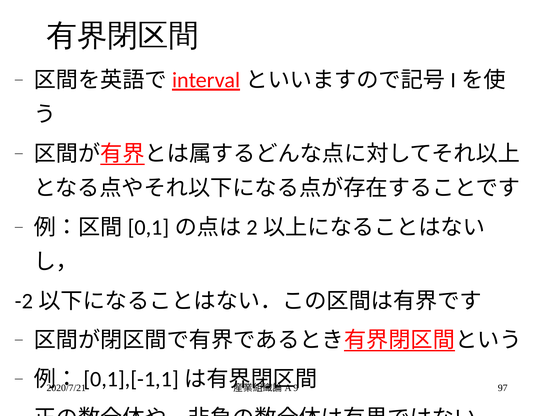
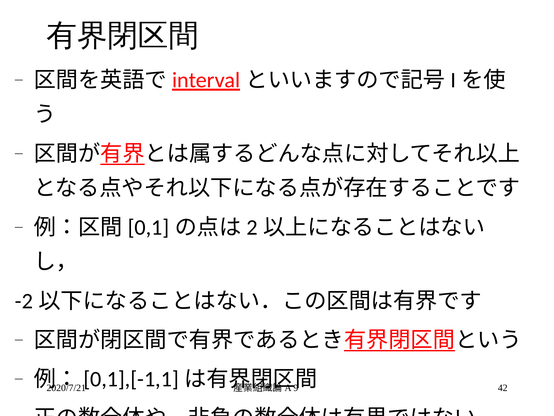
97: 97 -> 42 (503, 388)
